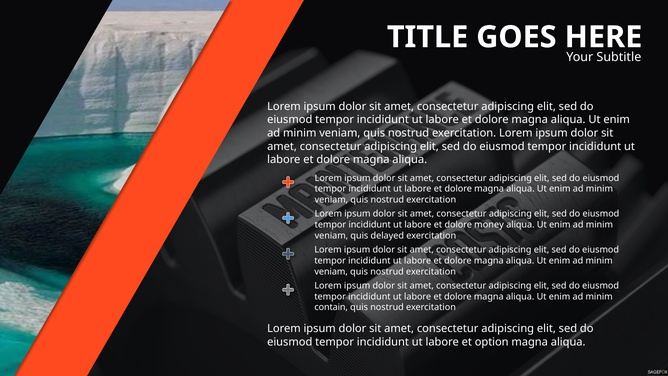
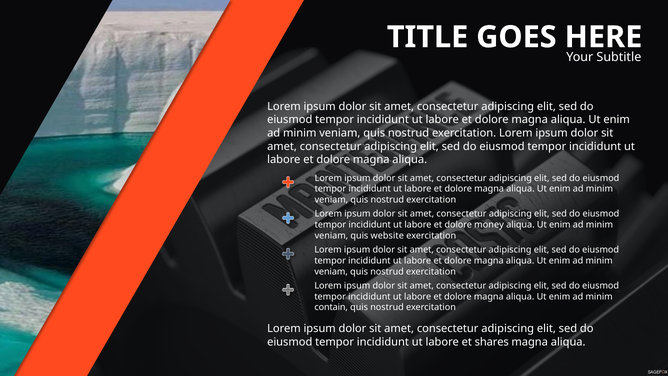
delayed: delayed -> website (387, 235)
option: option -> shares (492, 342)
